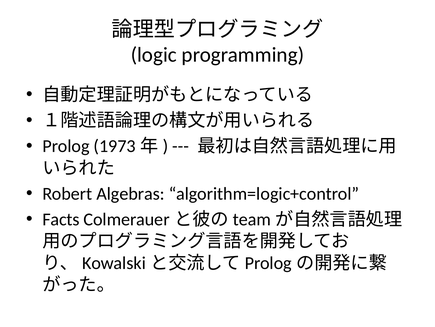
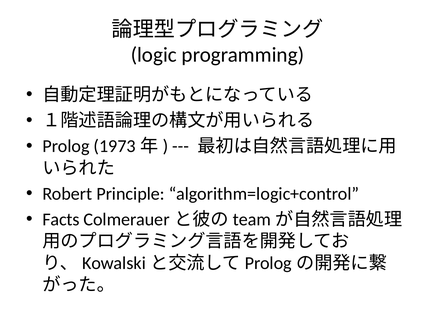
Algebras: Algebras -> Principle (131, 193)
